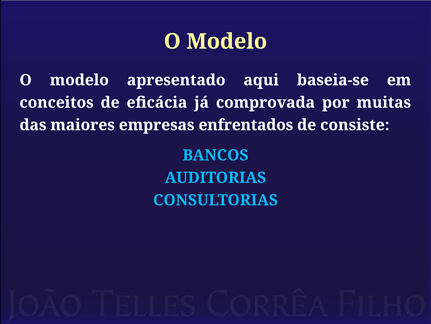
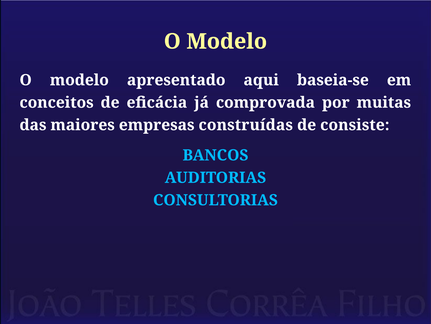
enfrentados: enfrentados -> construídas (246, 125)
